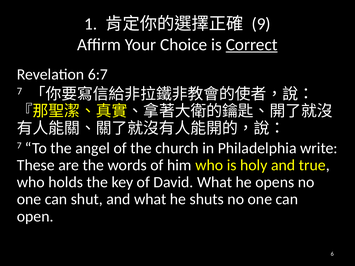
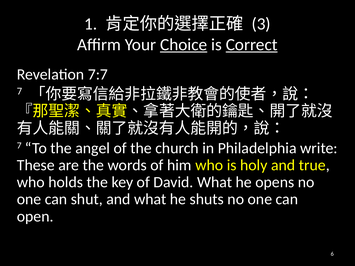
9: 9 -> 3 (261, 24)
Choice underline: none -> present (184, 45)
6:7: 6:7 -> 7:7 (98, 74)
